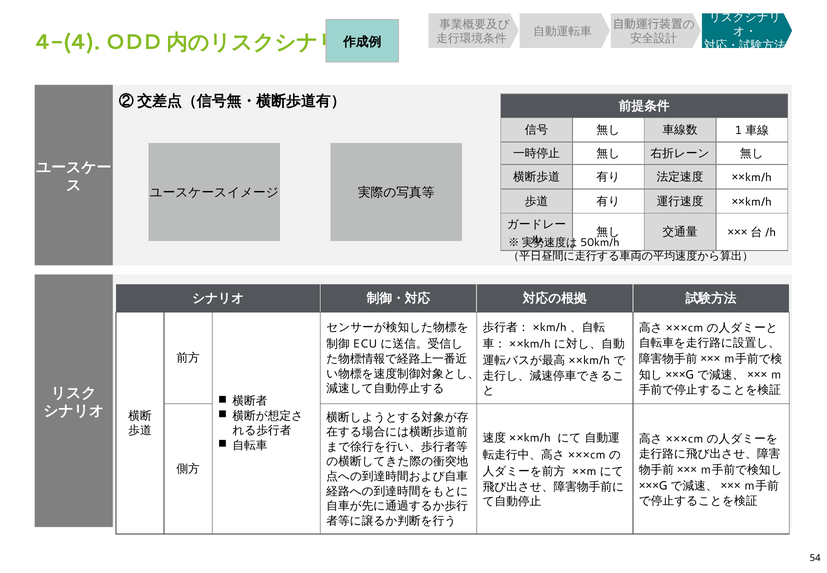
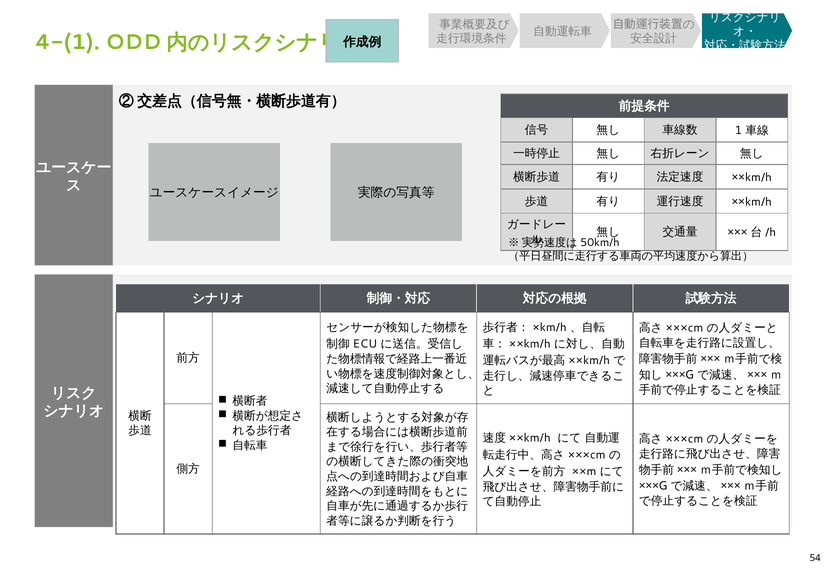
4-(4: 4-(4 -> 4-(1 (67, 42)
